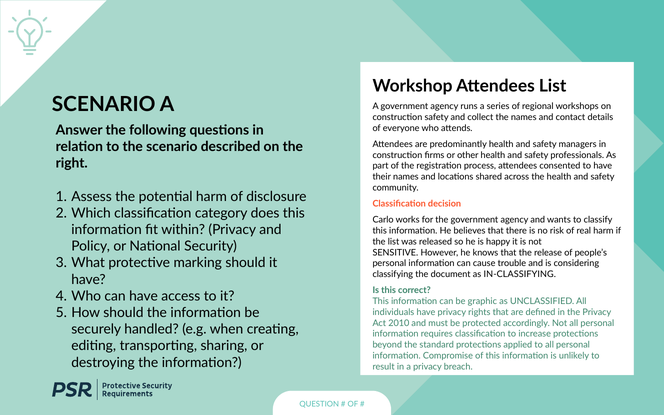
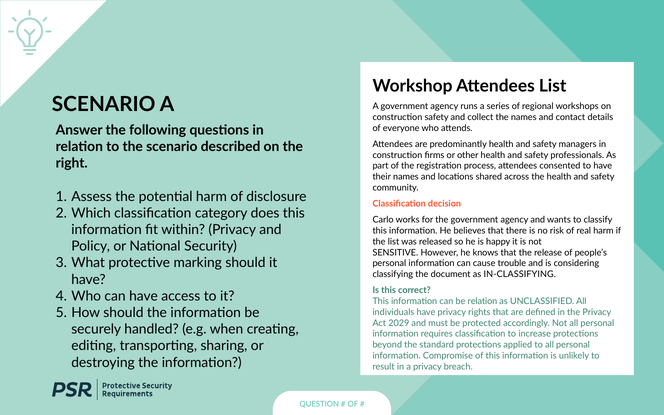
be graphic: graphic -> relation (482, 301)
2010: 2010 -> 2029 (399, 323)
